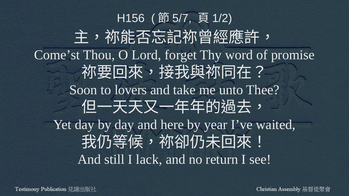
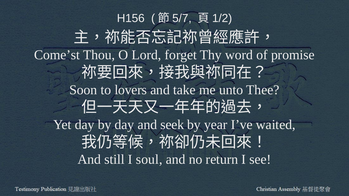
here: here -> seek (172, 125)
lack: lack -> soul (149, 160)
